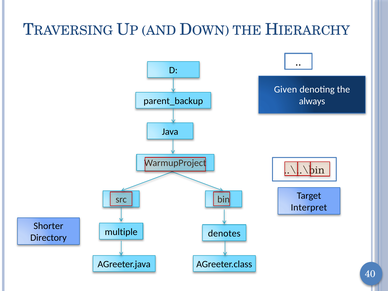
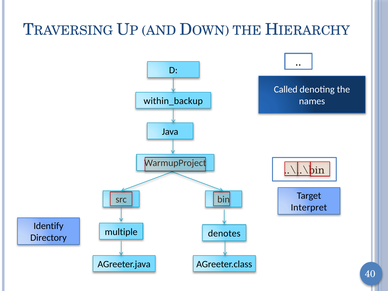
Given: Given -> Called (286, 89)
parent_backup: parent_backup -> within_backup (173, 101)
always: always -> names (312, 101)
Shorter: Shorter -> Identify (48, 226)
